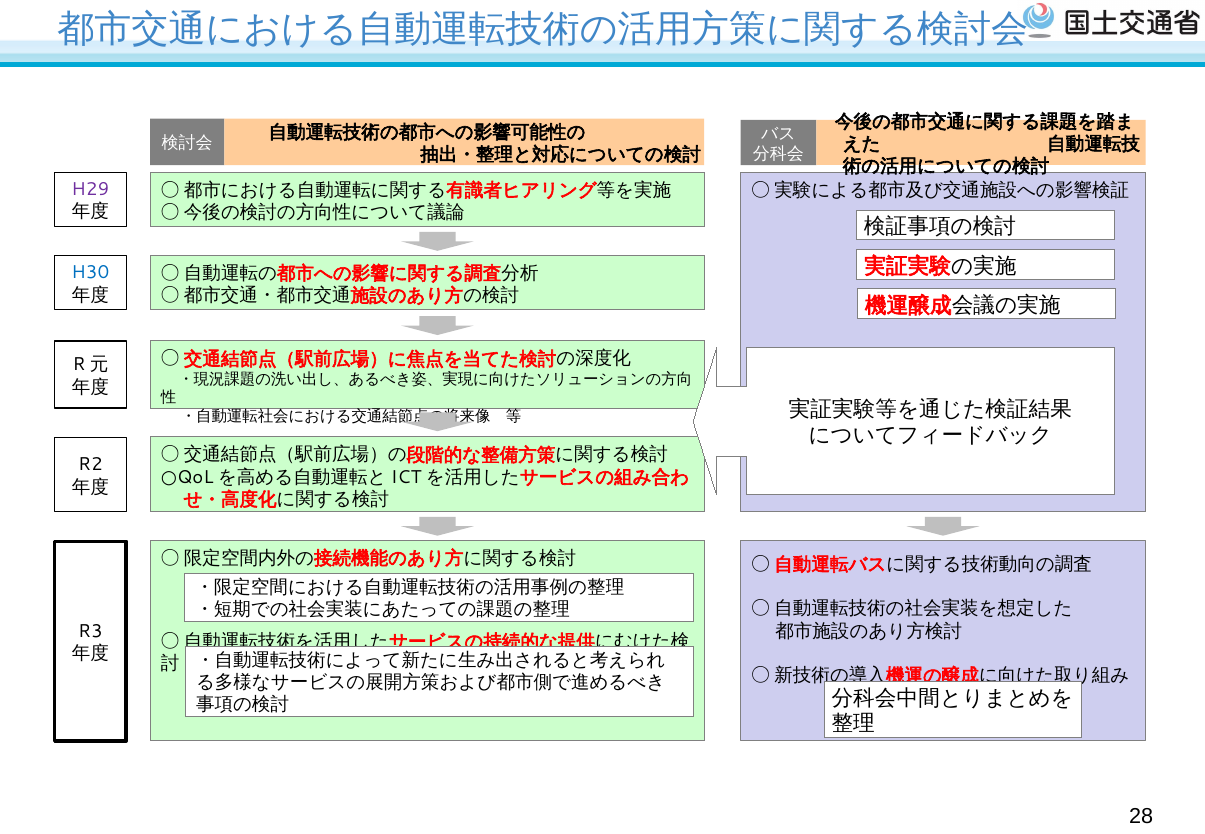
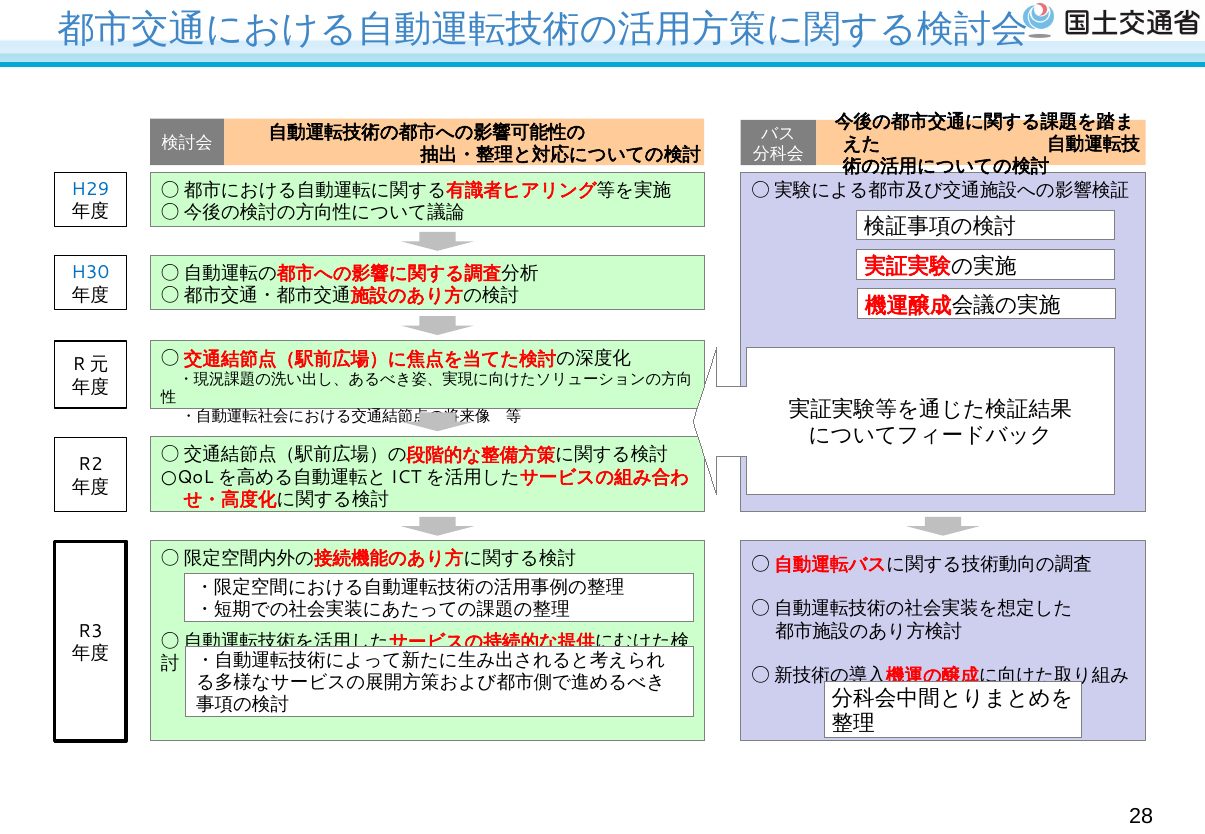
H29 colour: purple -> blue (90, 190)
